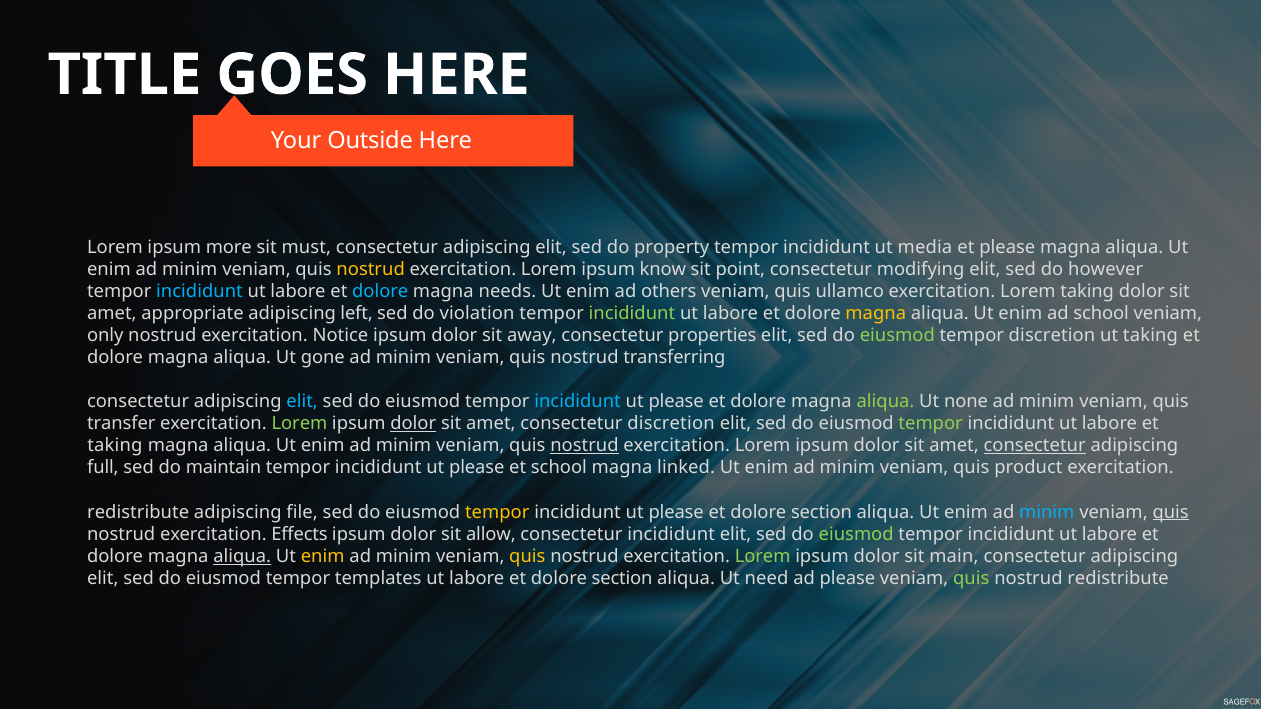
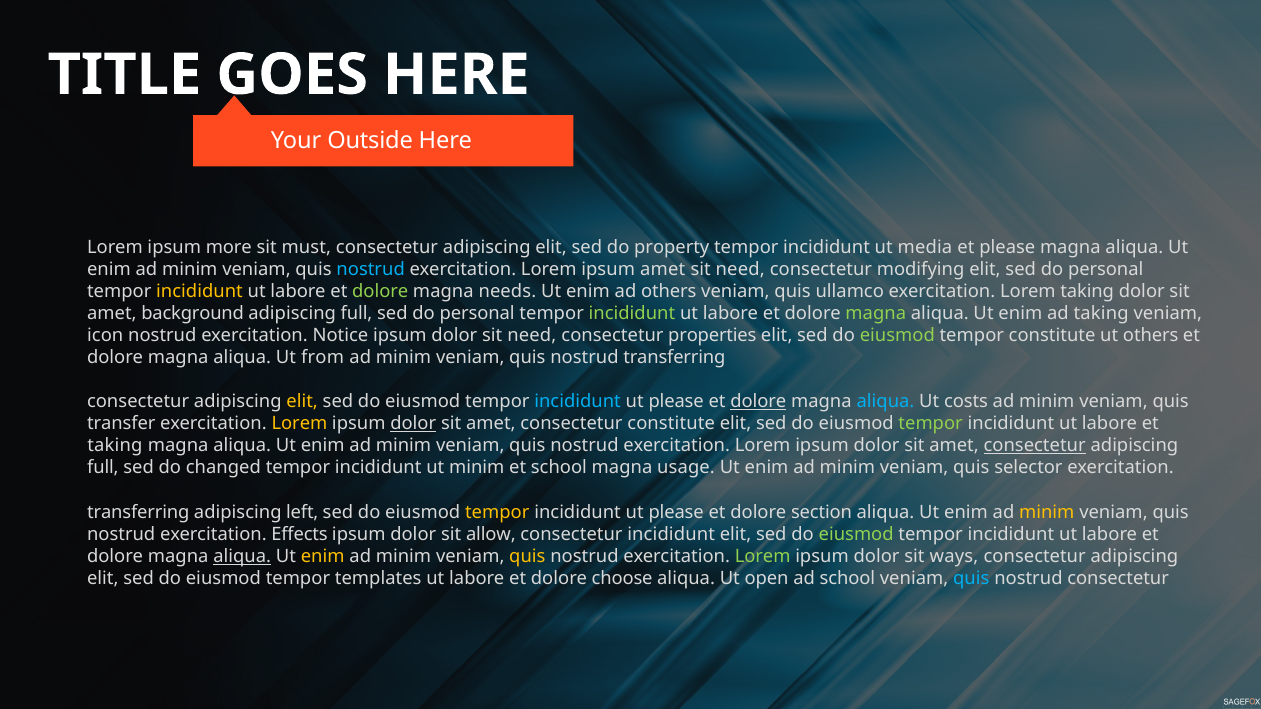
nostrud colour: yellow -> light blue (371, 269)
ipsum know: know -> amet (663, 269)
point: point -> need (740, 269)
elit sed do however: however -> personal (1106, 269)
incididunt colour: light blue -> yellow (200, 291)
dolore colour: light blue -> light green (380, 291)
appropriate: appropriate -> background (193, 314)
left: left -> full (357, 314)
violation: violation -> personal (477, 314)
magna colour: yellow -> light green (876, 314)
ad school: school -> taking (1101, 314)
only: only -> icon (105, 336)
dolor sit away: away -> need (532, 336)
tempor discretion: discretion -> constitute (1052, 336)
ut taking: taking -> others (1151, 336)
gone: gone -> from (323, 358)
elit colour: light blue -> yellow (302, 402)
dolore underline: none -> present (758, 402)
aliqua colour: light green -> light blue (885, 402)
none: none -> costs (966, 402)
Lorem colour: light green -> yellow (299, 424)
consectetur discretion: discretion -> constitute (671, 424)
nostrud underline: present -> none (585, 446)
maintain: maintain -> changed (223, 468)
please: please -> minim (477, 468)
linked: linked -> usage (686, 468)
product: product -> selector (1028, 468)
redistribute: redistribute -> transferring (138, 512)
file: file -> left (302, 512)
minim colour: light blue -> yellow (1047, 512)
quis underline: present -> none (1171, 512)
main: main -> ways (954, 556)
labore et dolore section: section -> choose (622, 579)
need: need -> open (767, 579)
ad please: please -> school (847, 579)
quis colour: light green -> light blue (971, 579)
nostrud redistribute: redistribute -> consectetur (1118, 579)
